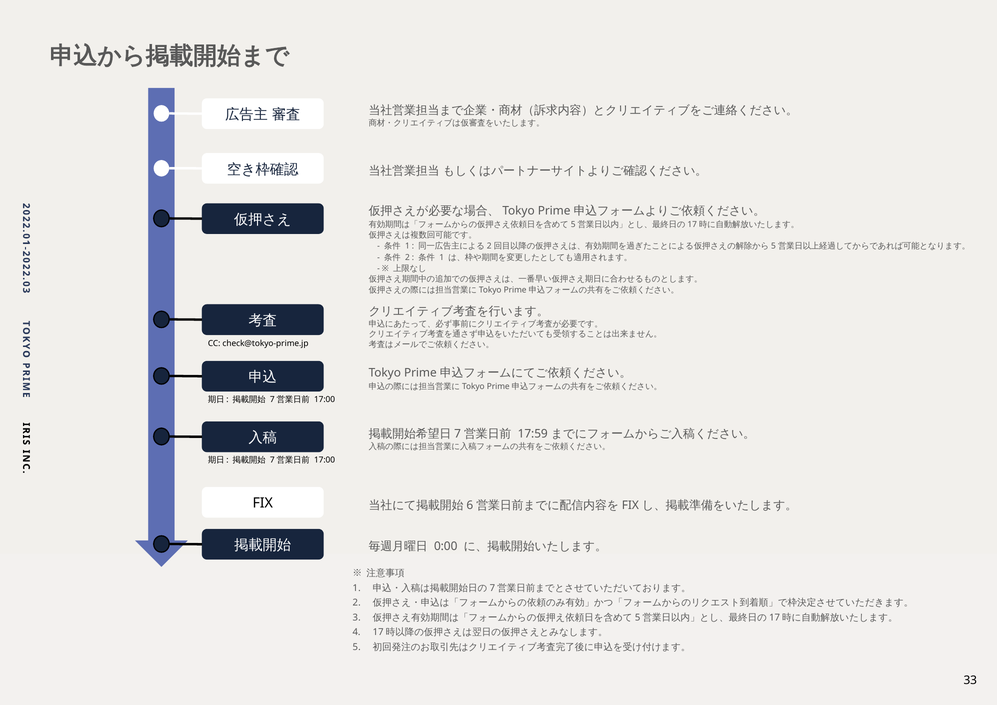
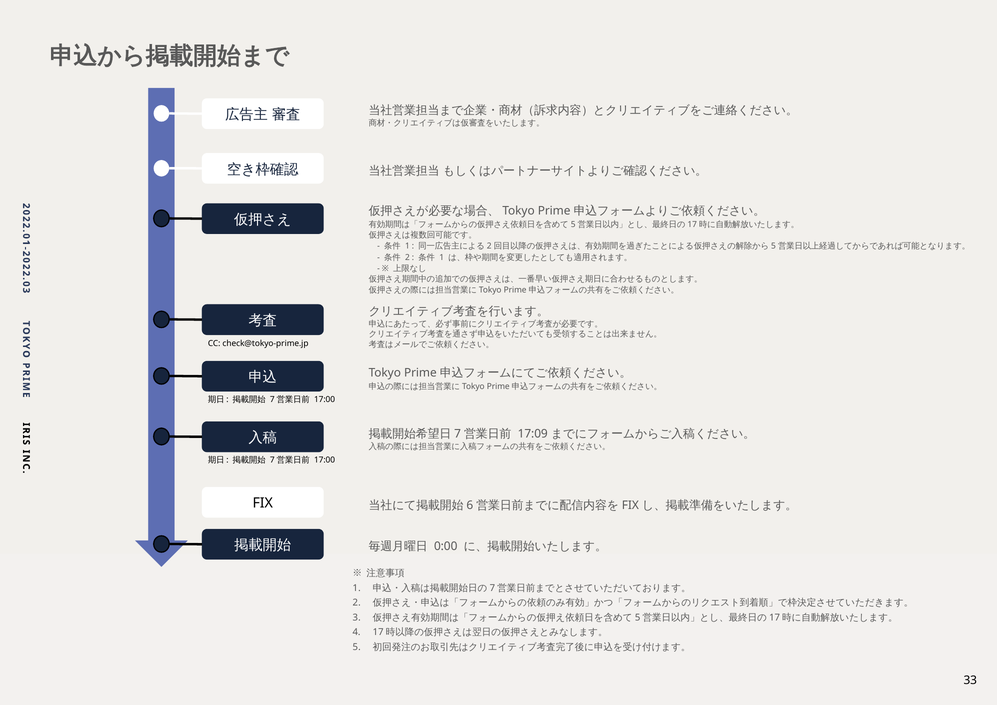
17:59: 17:59 -> 17:09 (533, 434)
